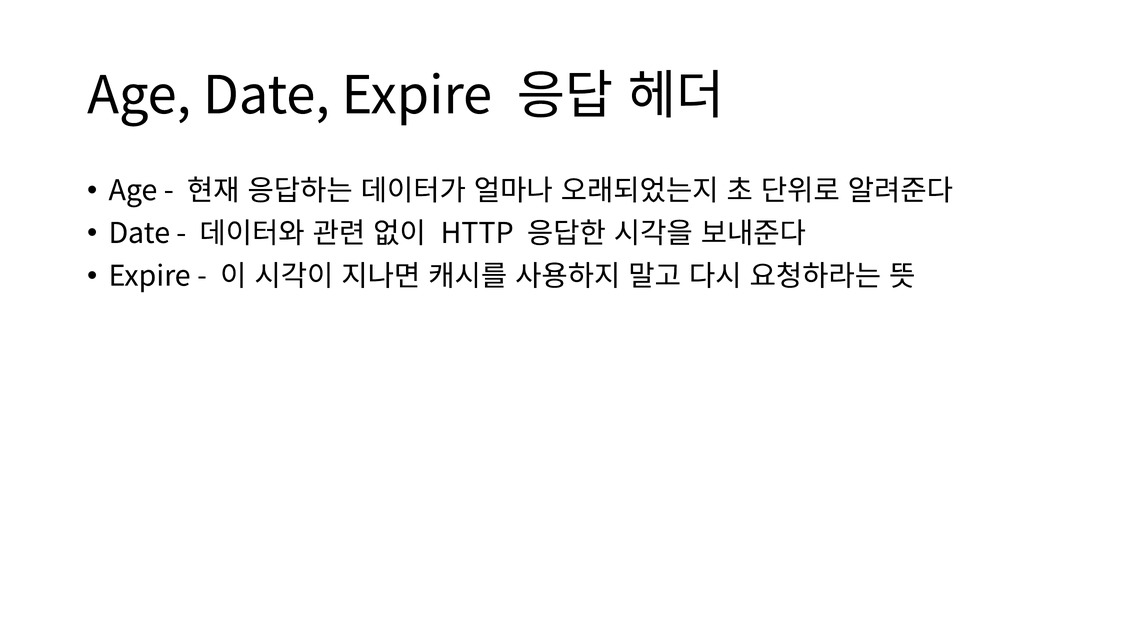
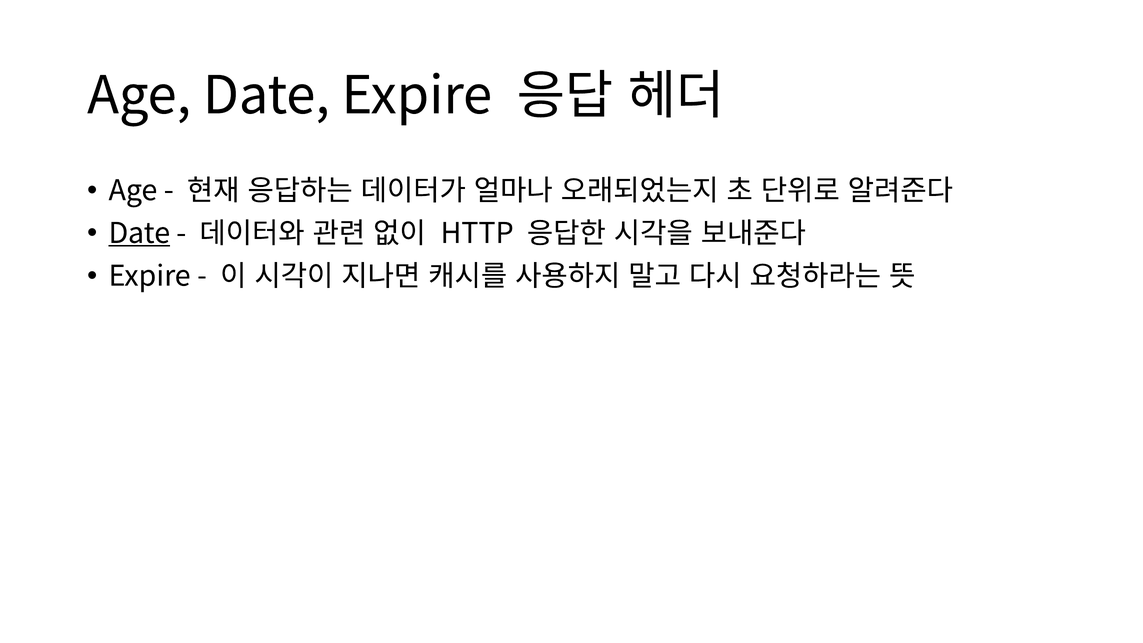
Date underline: none -> present (139, 233)
